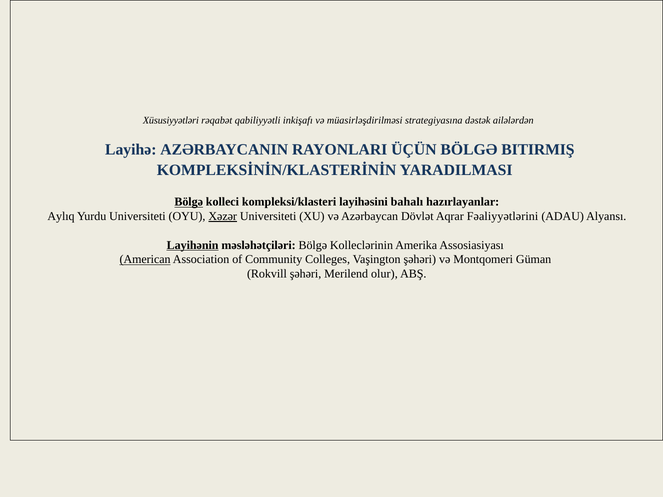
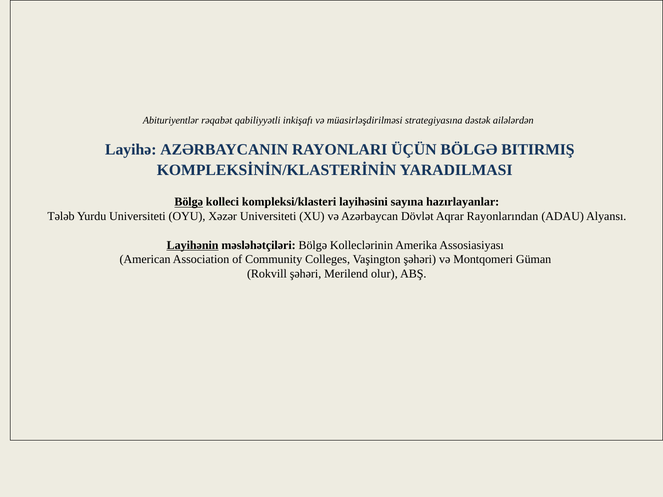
Xüsusiyyətləri: Xüsusiyyətləri -> Abituriyentlər (171, 120)
bahalı: bahalı -> sayına (407, 202)
Aylıq: Aylıq -> Tələb (61, 217)
Xəzər underline: present -> none (223, 217)
Fəaliyyətlərini: Fəaliyyətlərini -> Rayonlarından (503, 217)
American underline: present -> none (145, 260)
